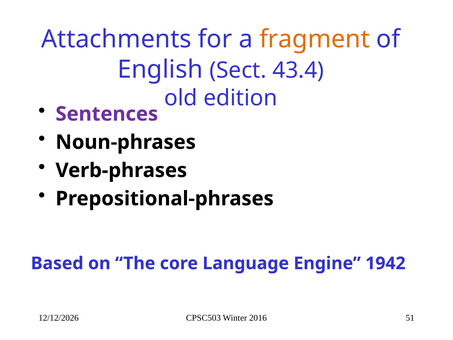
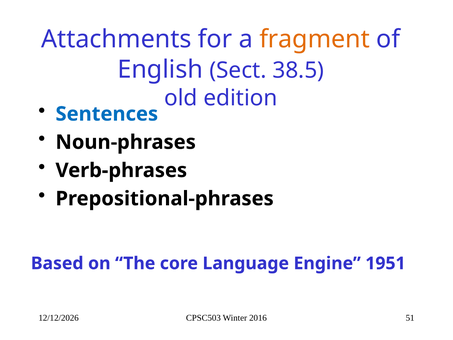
43.4: 43.4 -> 38.5 (298, 70)
Sentences colour: purple -> blue (107, 114)
1942: 1942 -> 1951 (385, 263)
